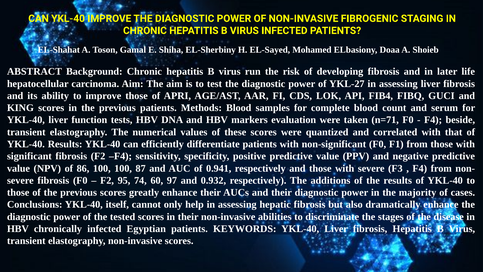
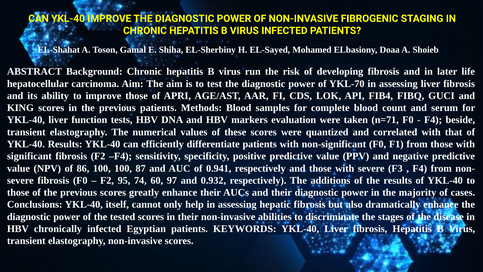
YKL-27: YKL-27 -> YKL-70 (347, 84)
